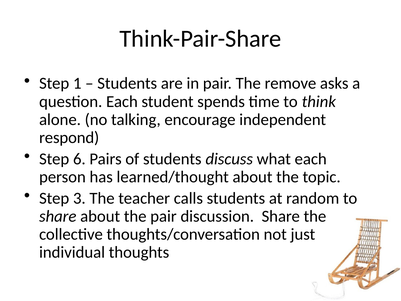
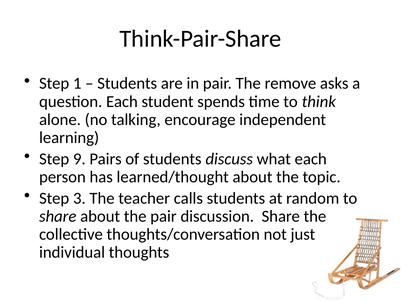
respond: respond -> learning (69, 138)
6: 6 -> 9 (79, 159)
